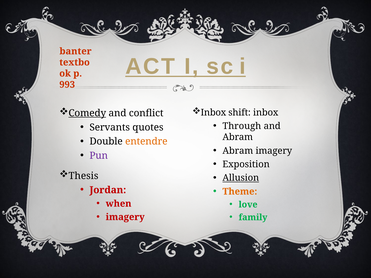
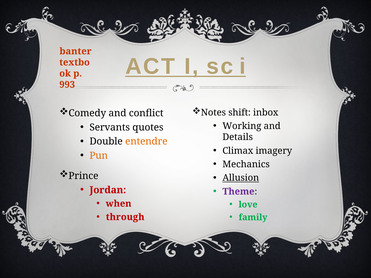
Inbox: Inbox -> Notes (213, 113)
Comedy underline: present -> none (87, 113)
Through: Through -> Working (242, 126)
Abram: Abram -> Details (238, 137)
Abram: Abram -> Climax (238, 151)
Pun colour: purple -> orange (99, 156)
Exposition: Exposition -> Mechanics (246, 164)
Thesis: Thesis -> Prince (83, 176)
Theme colour: orange -> purple (240, 192)
imagery: imagery -> through (125, 217)
